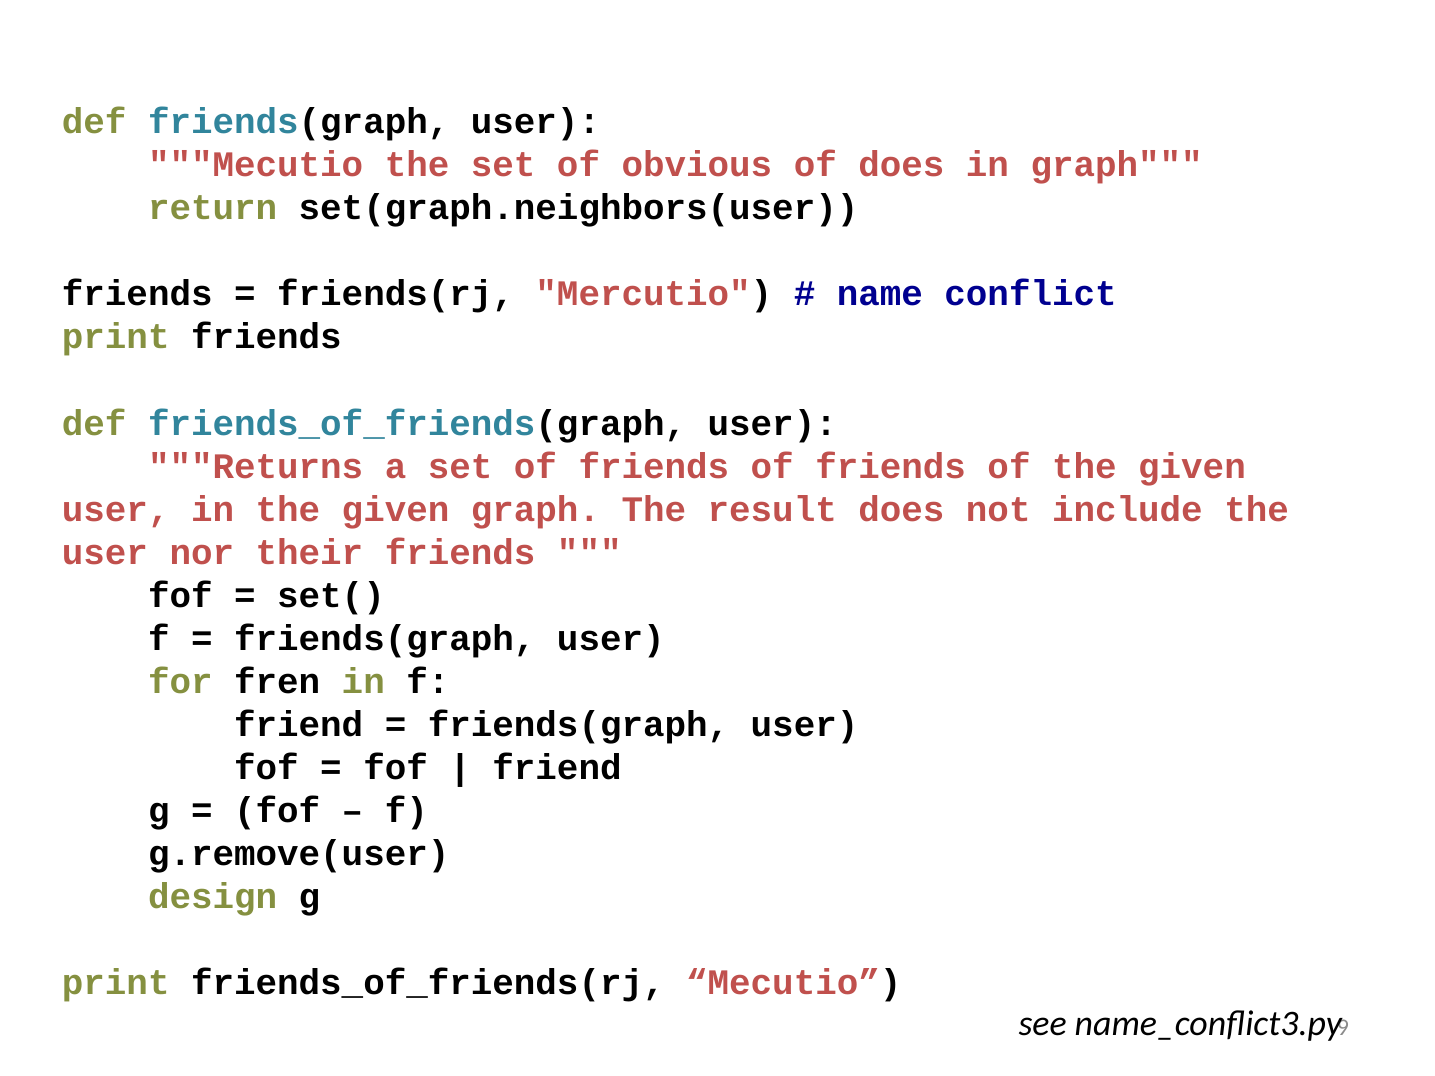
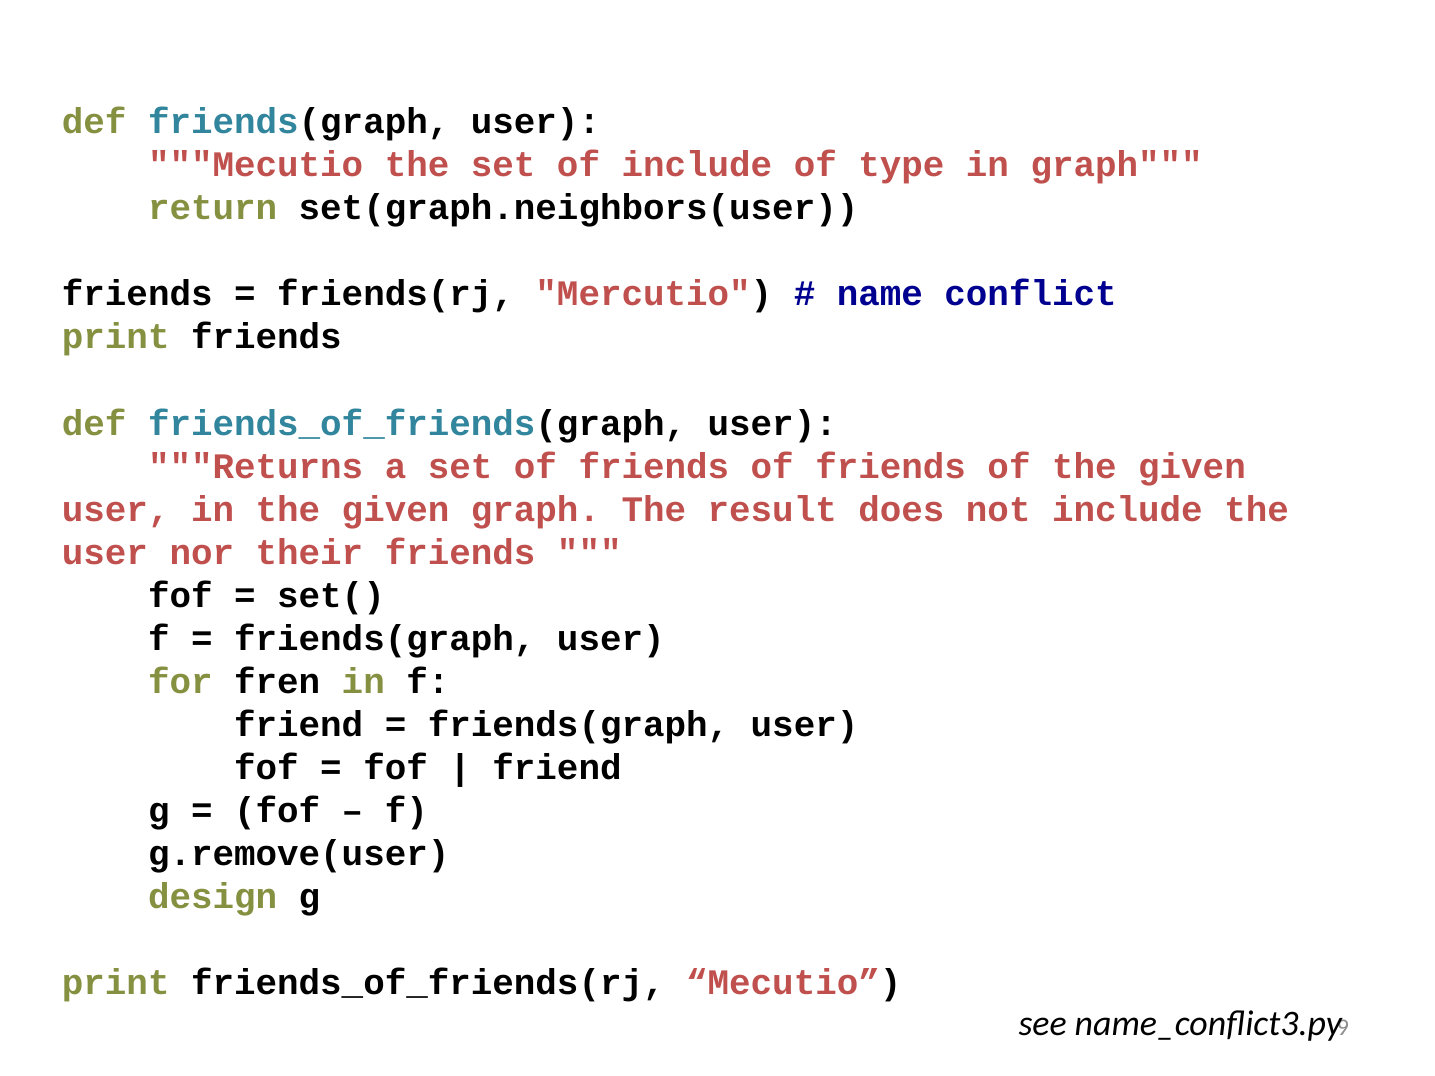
of obvious: obvious -> include (697, 165)
of does: does -> type (901, 165)
